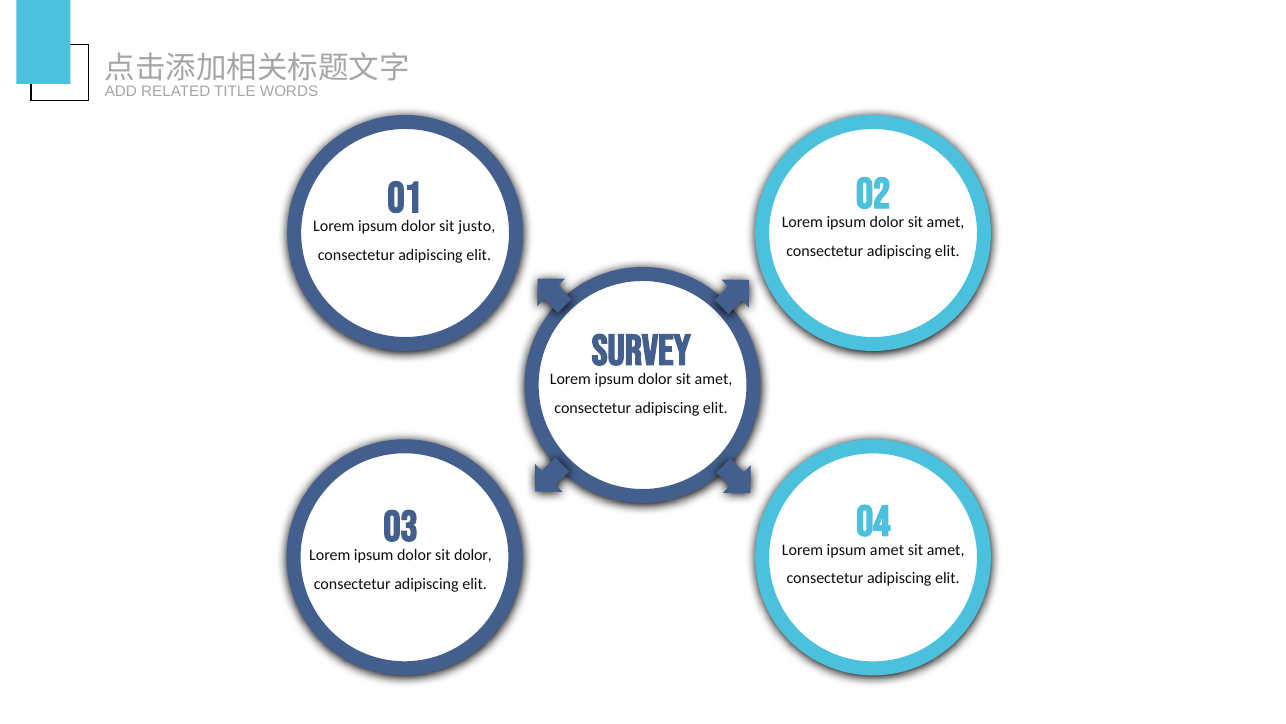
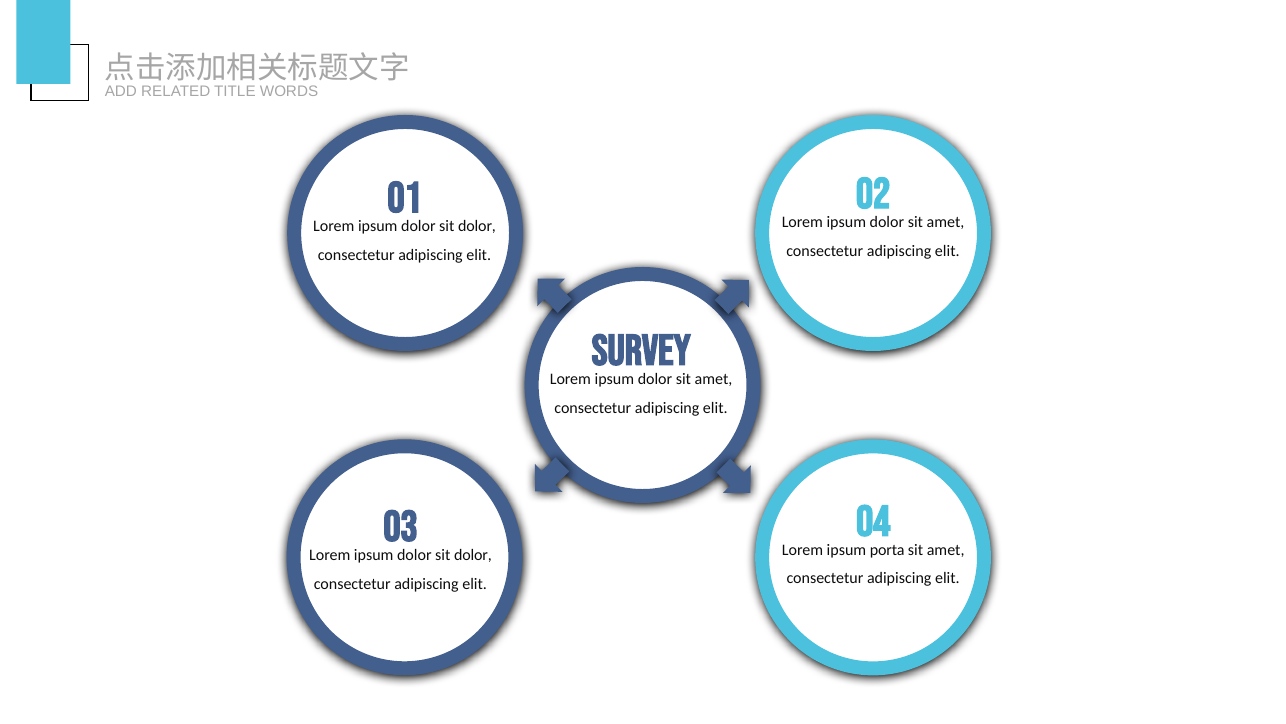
justo: justo -> dolor (477, 226)
ipsum amet: amet -> porta (887, 549)
